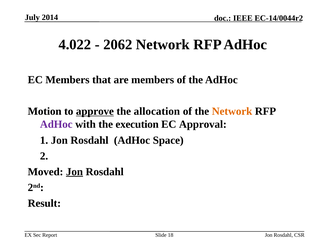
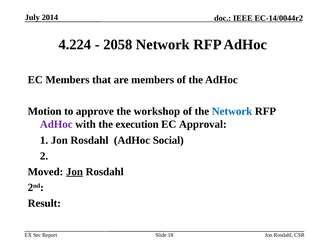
4.022: 4.022 -> 4.224 (75, 44)
2062: 2062 -> 2058 (118, 44)
approve underline: present -> none (95, 111)
allocation: allocation -> workshop (157, 111)
Network colour: orange -> blue (232, 111)
Space: Space -> Social (168, 140)
